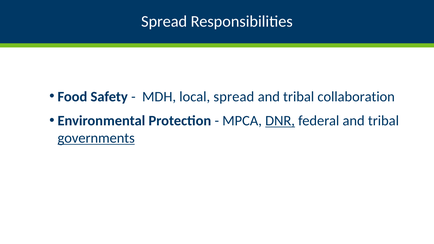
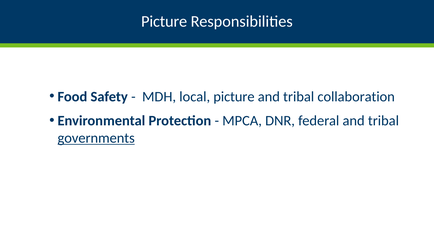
Spread: Spread -> Picture (164, 22)
local spread: spread -> picture (234, 97)
DNR underline: present -> none (280, 121)
